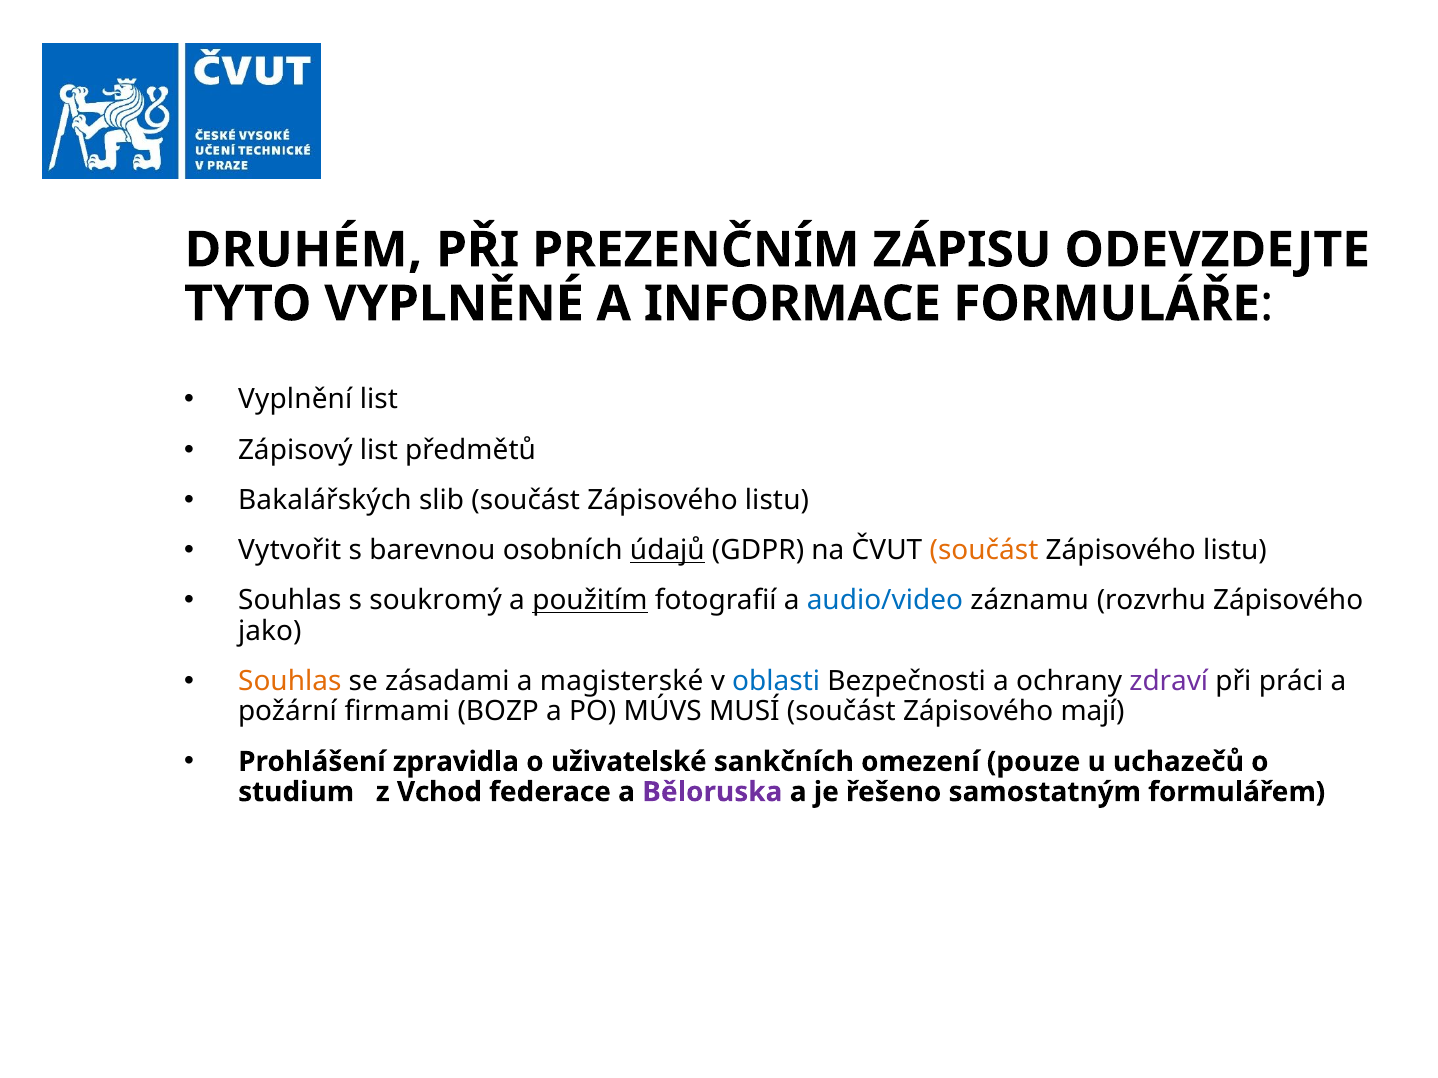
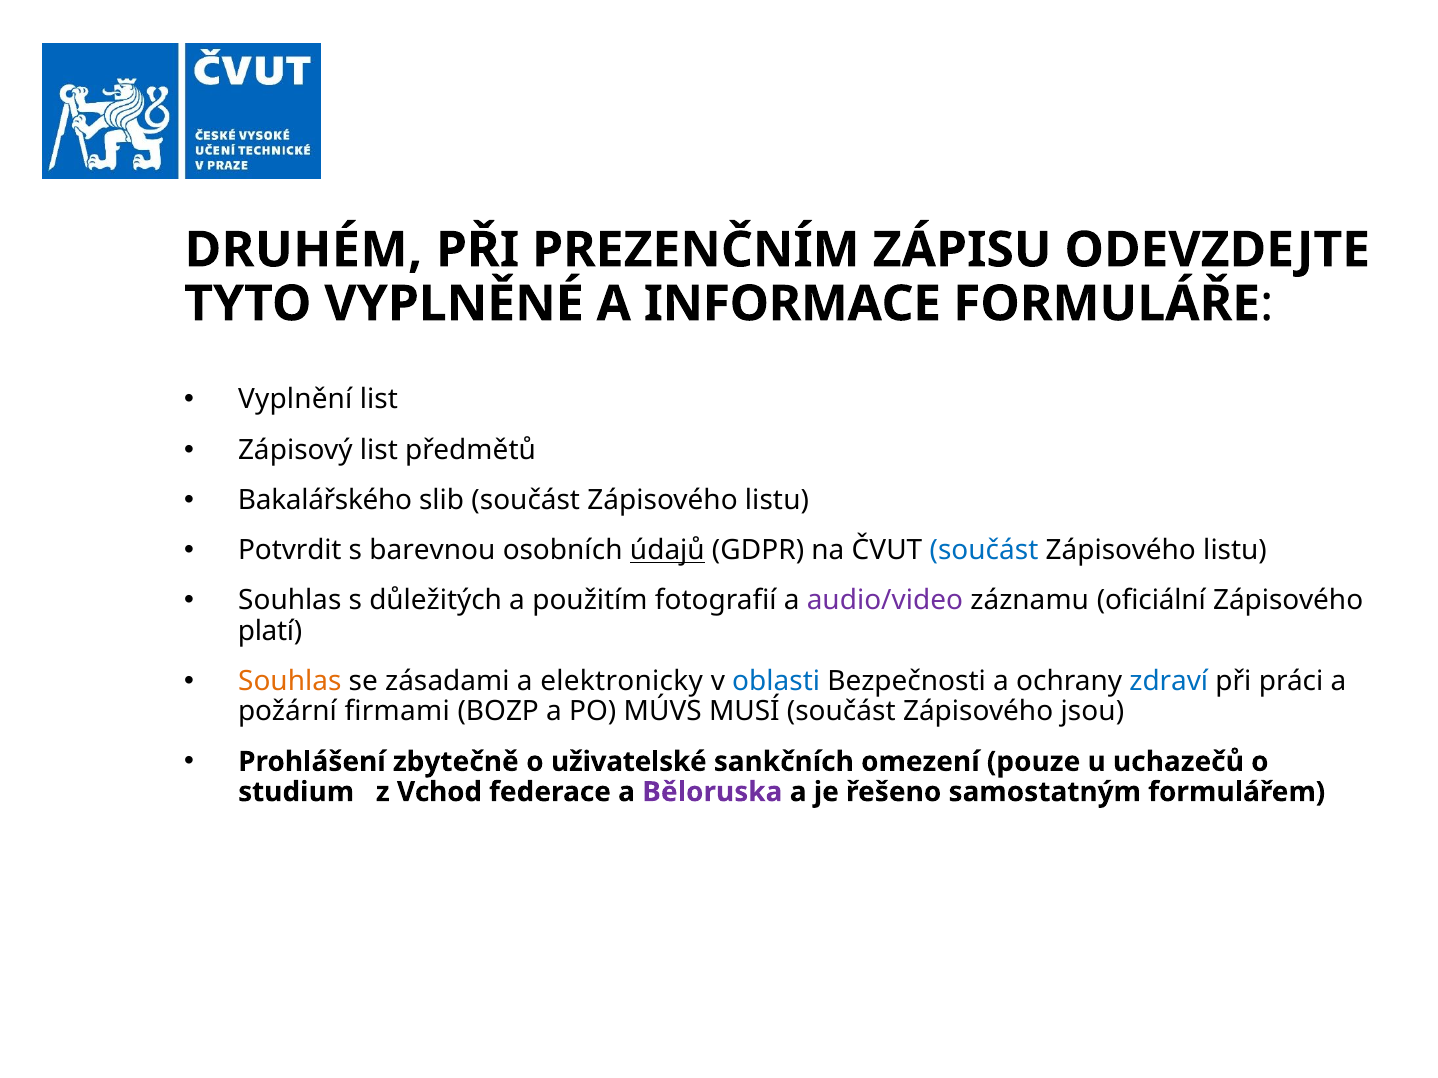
Bakalářských: Bakalářských -> Bakalářského (325, 500)
Vytvořit: Vytvořit -> Potvrdit (290, 551)
součást colour: orange -> blue (984, 551)
soukromý: soukromý -> důležitých (436, 601)
použitím underline: present -> none (590, 601)
audio/video colour: blue -> purple (885, 601)
rozvrhu: rozvrhu -> oficiální (1151, 601)
jako: jako -> platí (270, 631)
magisterské: magisterské -> elektronicky (622, 681)
zdraví colour: purple -> blue (1169, 681)
mají: mají -> jsou (1092, 712)
zpravidla: zpravidla -> zbytečně (456, 762)
